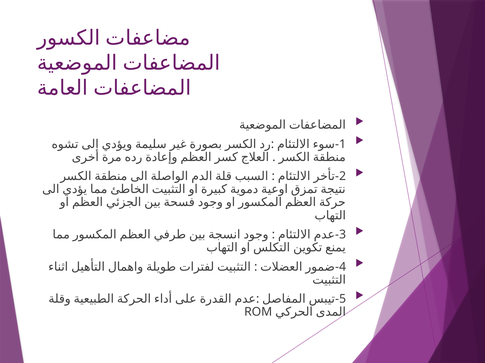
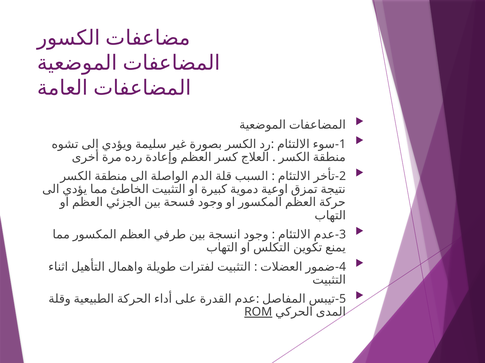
ROM underline: none -> present (258, 313)
